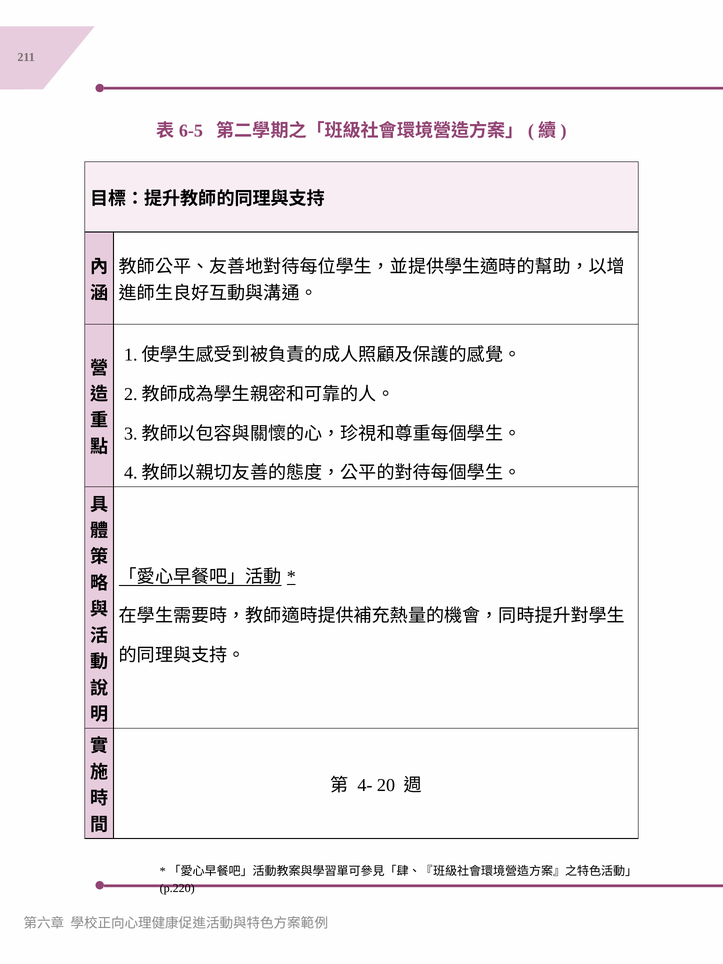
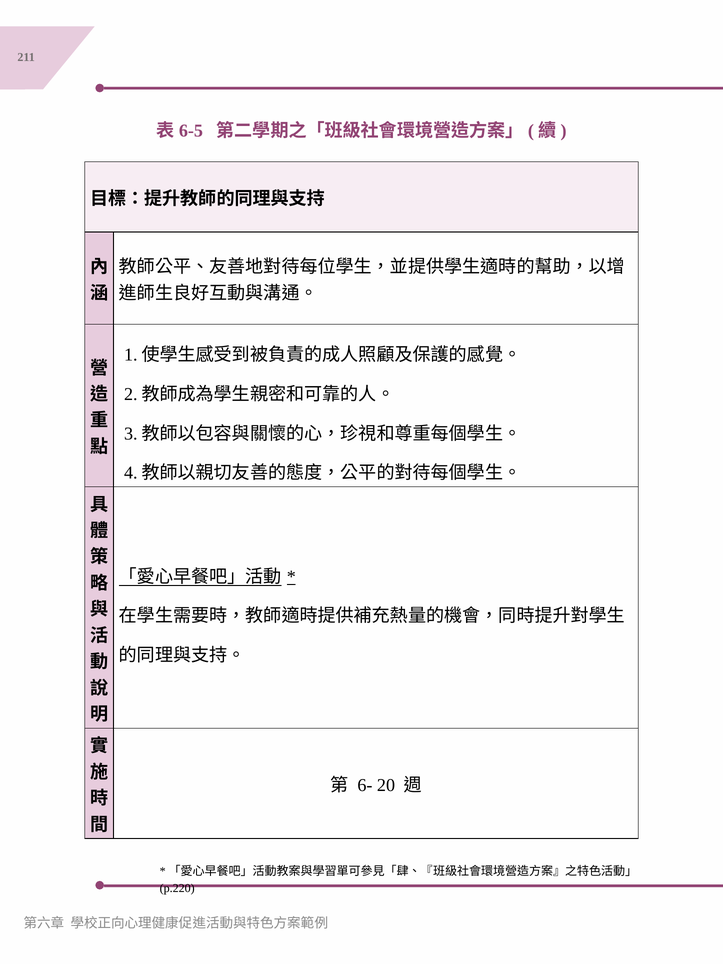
4-: 4- -> 6- (365, 785)
